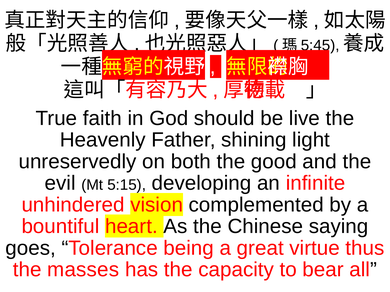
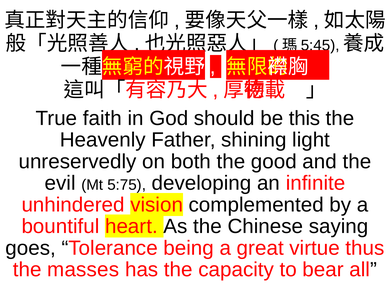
live: live -> this (305, 119)
5:15: 5:15 -> 5:75 (127, 185)
